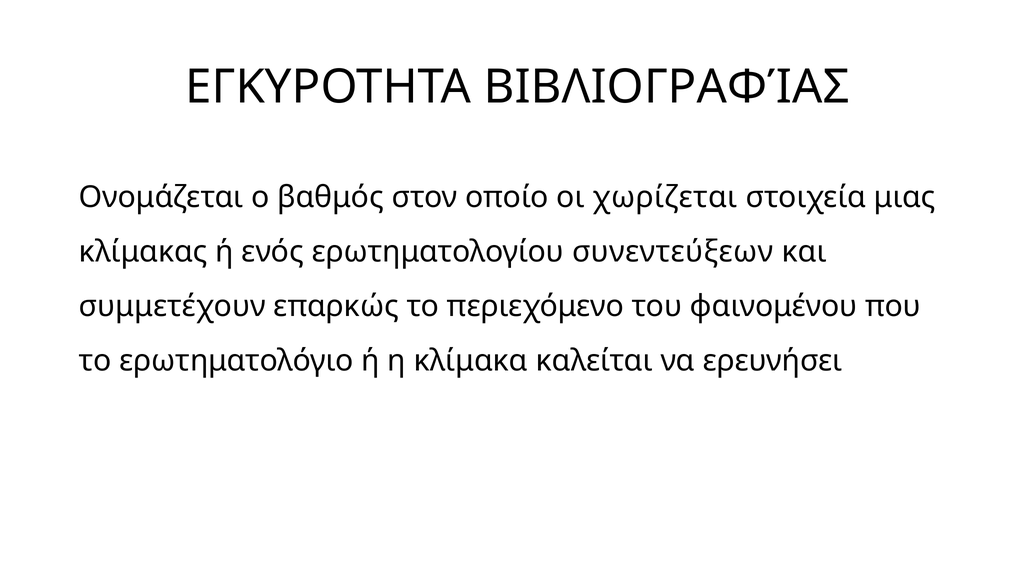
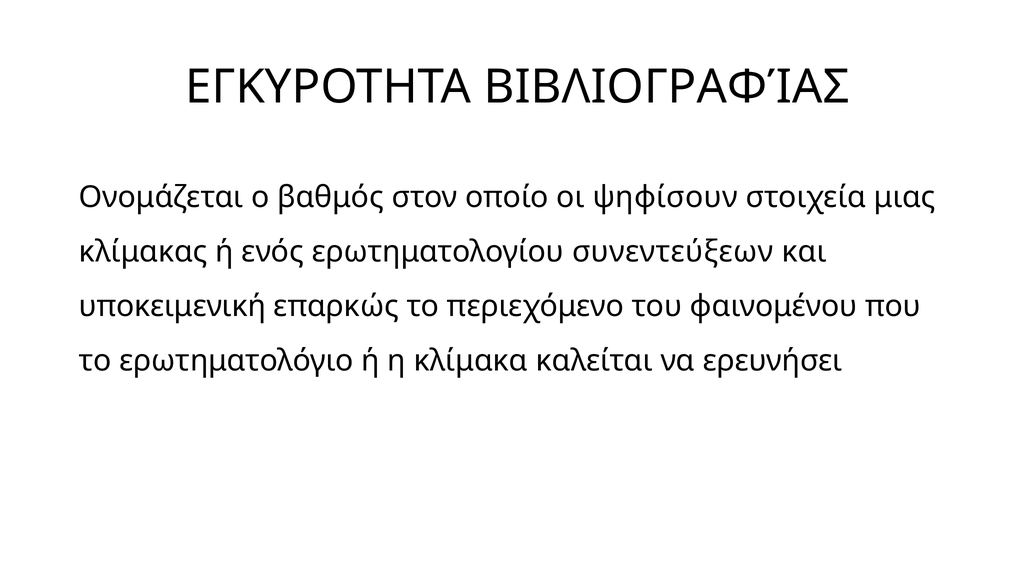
χωρίζεται: χωρίζεται -> ψηφίσουν (665, 197)
συμμετέχουν: συμμετέχουν -> υποκειμενική (172, 306)
